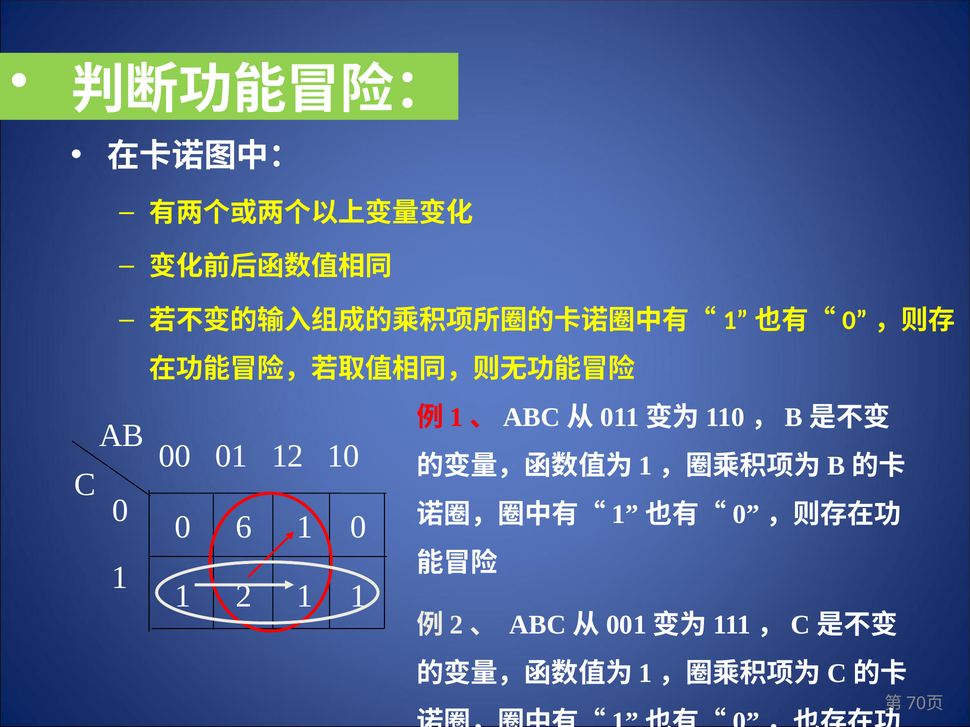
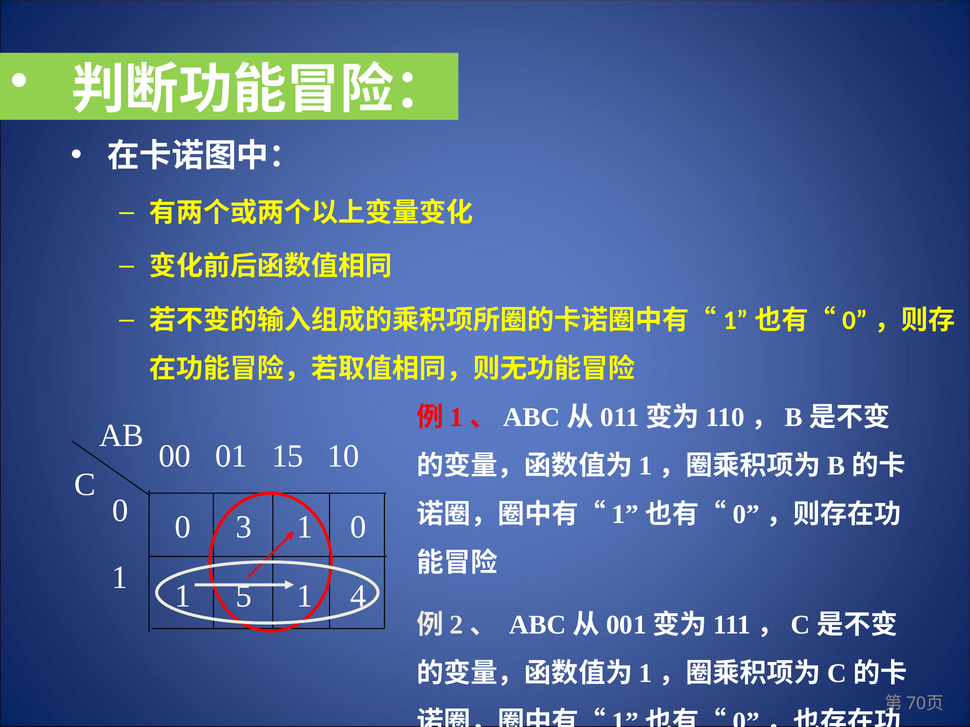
12: 12 -> 15 (288, 456)
6: 6 -> 3 (244, 528)
2: 2 -> 5 (244, 596)
1: 1 -> 4 (358, 596)
